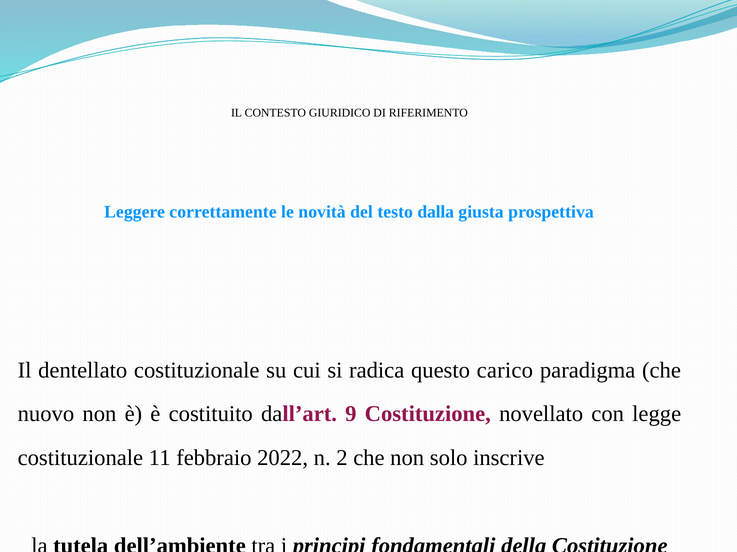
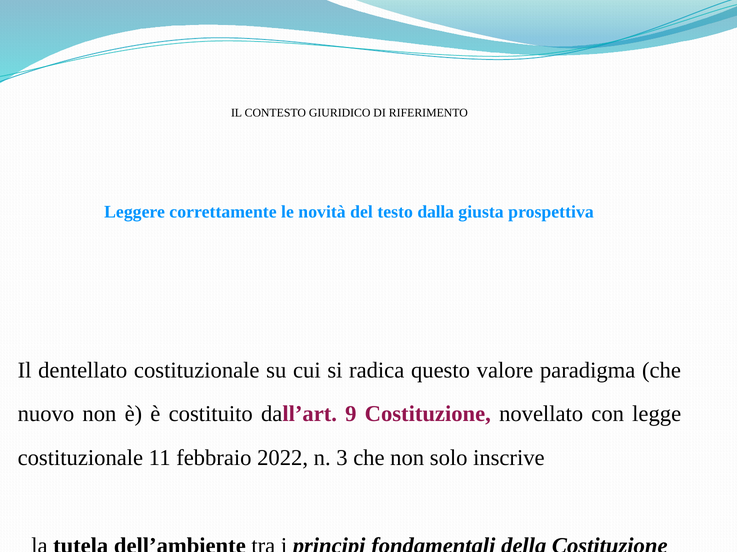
carico: carico -> valore (505, 371)
2: 2 -> 3 (342, 459)
